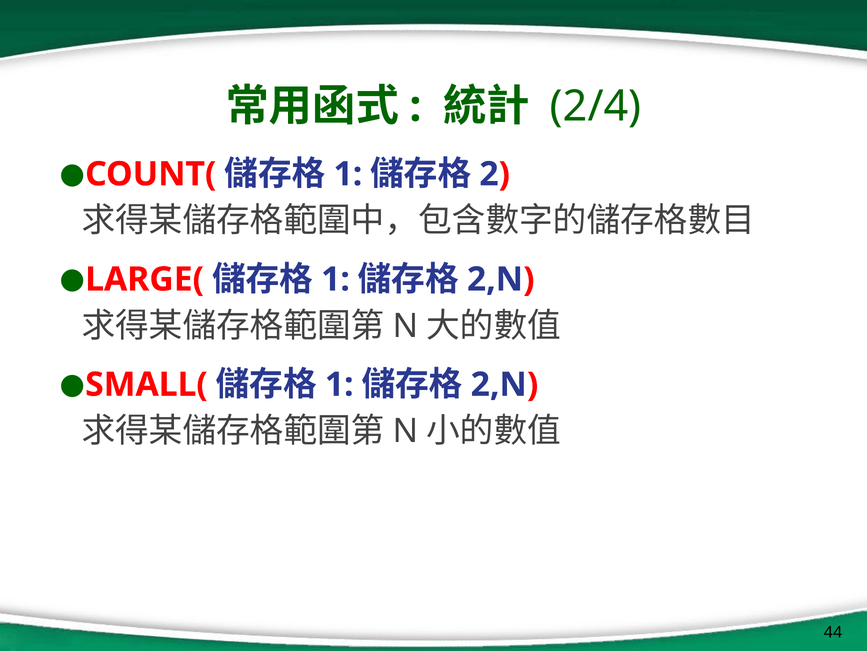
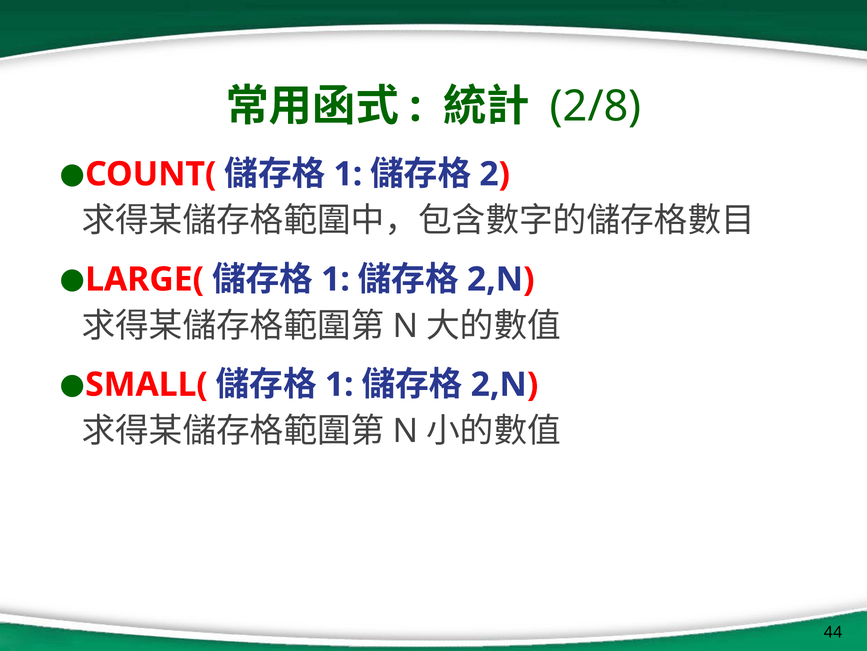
2/4: 2/4 -> 2/8 (596, 106)
